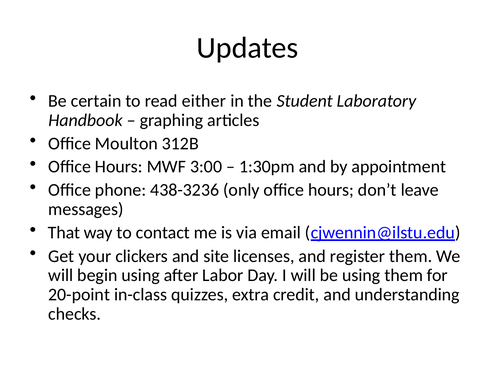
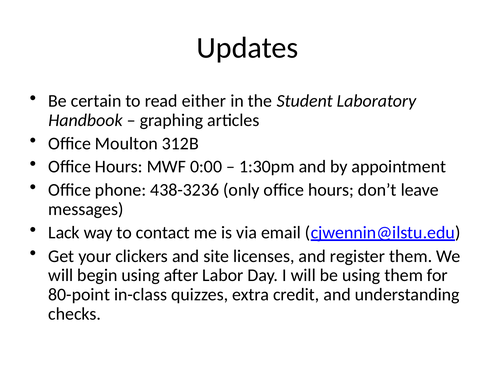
3:00: 3:00 -> 0:00 (206, 167)
That: That -> Lack (64, 233)
20-point: 20-point -> 80-point (79, 295)
